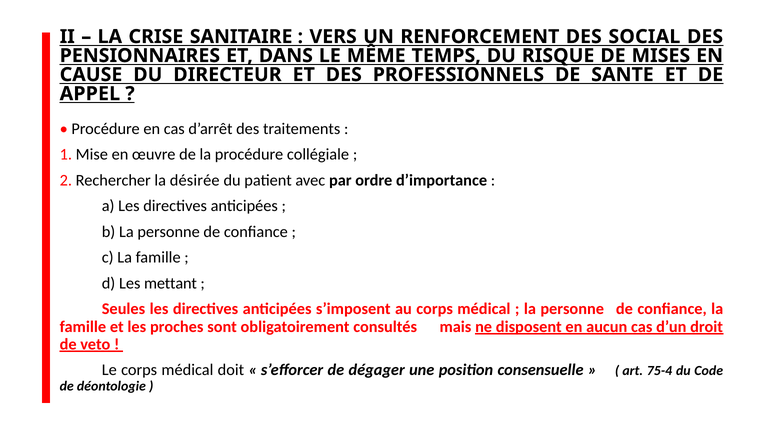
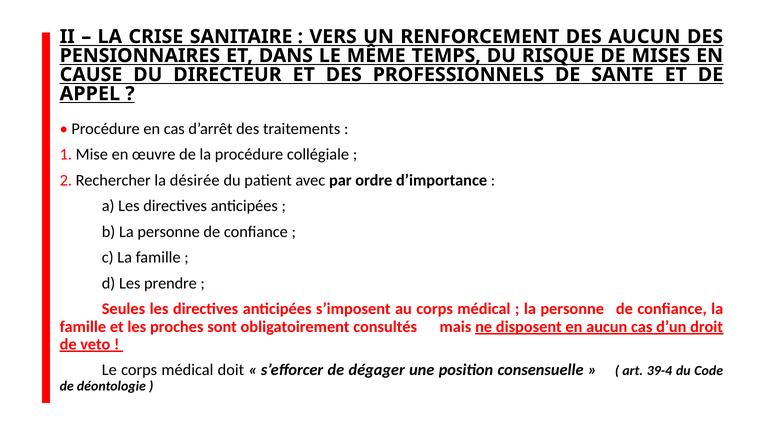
DES SOCIAL: SOCIAL -> AUCUN (644, 37)
mettant: mettant -> prendre (170, 284)
75-4: 75-4 -> 39-4 (659, 371)
